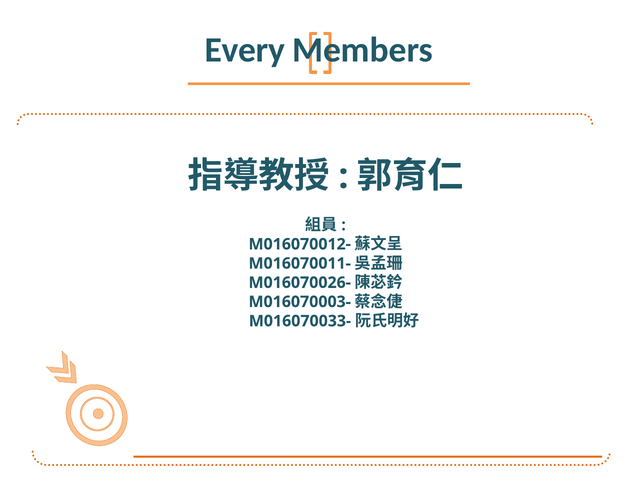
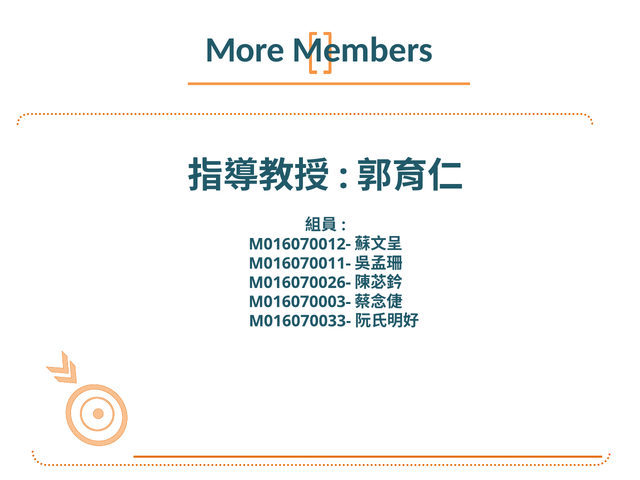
Every: Every -> More (245, 50)
